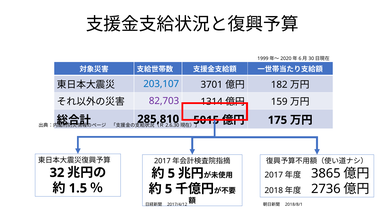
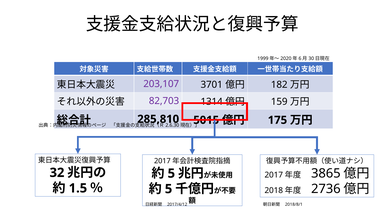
203,107 colour: blue -> purple (161, 84)
